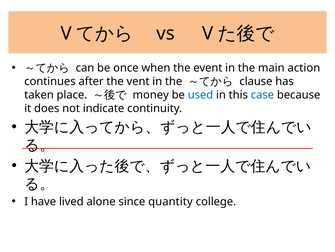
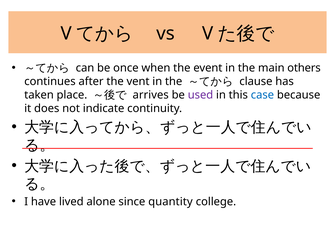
action: action -> others (304, 68)
money: money -> arrives (151, 95)
used colour: blue -> purple (200, 95)
